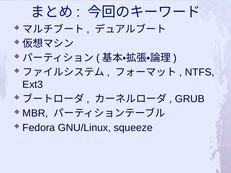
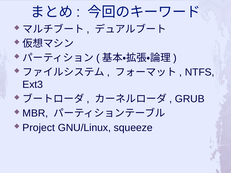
Fedora: Fedora -> Project (39, 128)
